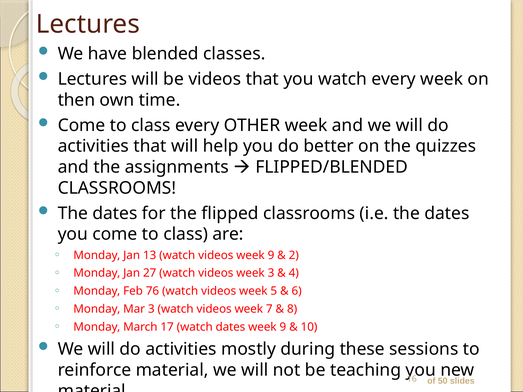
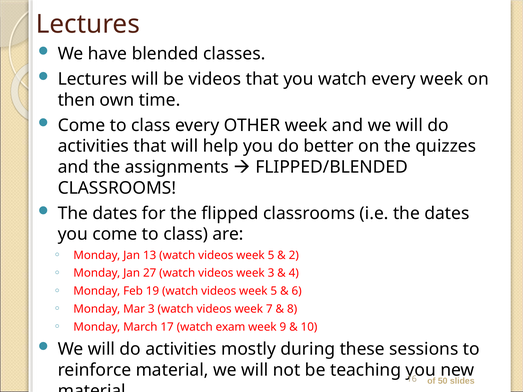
9: 9 -> 5 (271, 255)
76: 76 -> 19 (152, 291)
watch dates: dates -> exam (230, 327)
